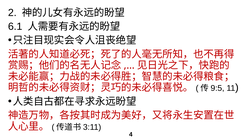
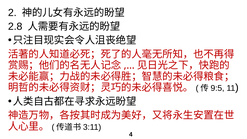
6.1: 6.1 -> 2.8 (15, 26)
